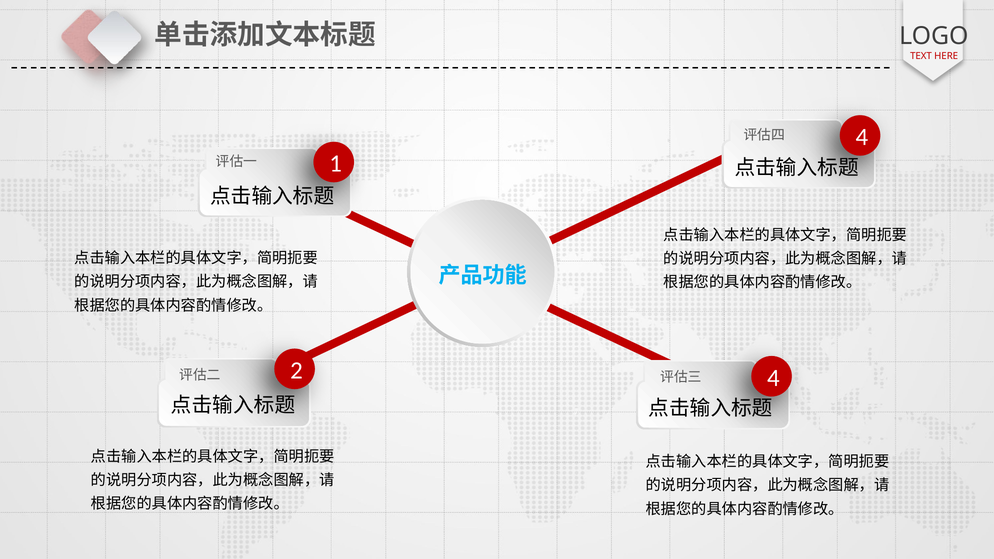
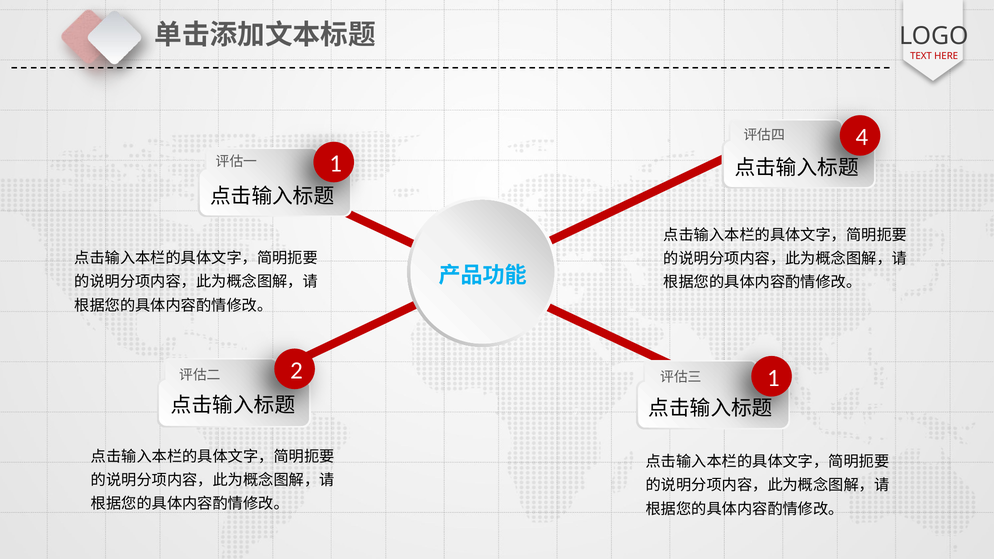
2 4: 4 -> 1 (773, 378)
